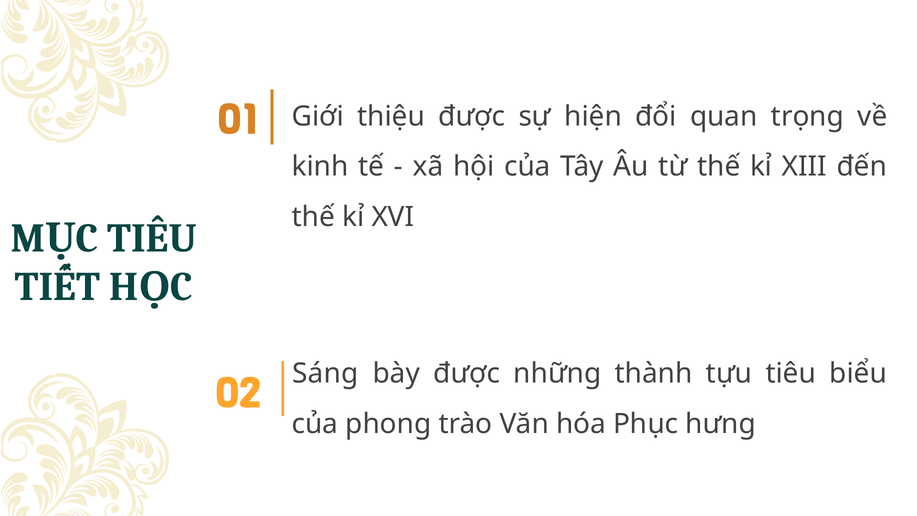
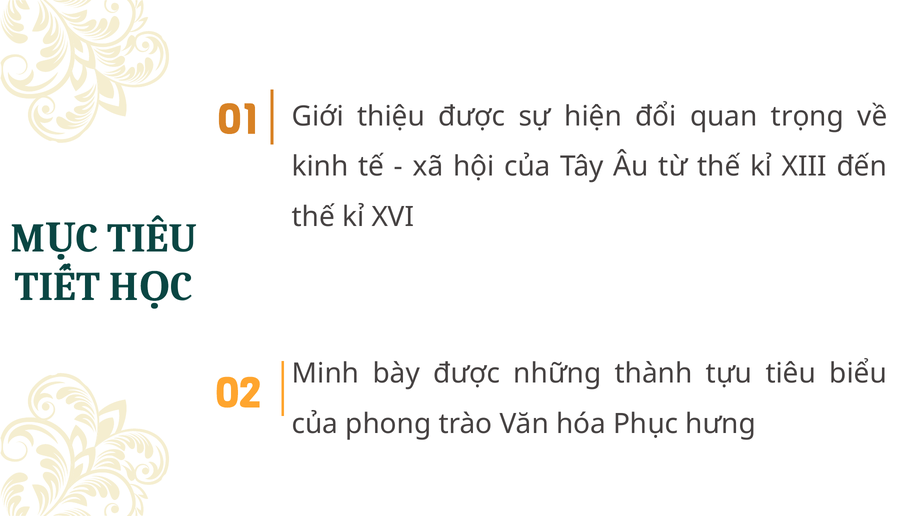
Sáng: Sáng -> Minh (326, 374)
